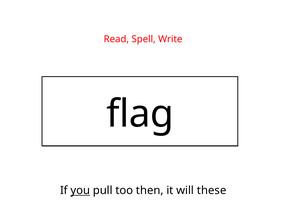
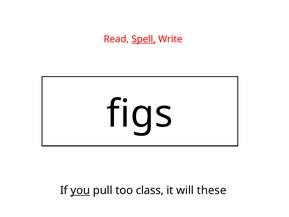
Spell underline: none -> present (144, 39)
flag: flag -> figs (140, 114)
then: then -> class (150, 190)
